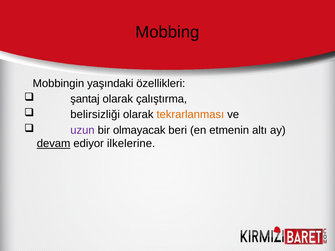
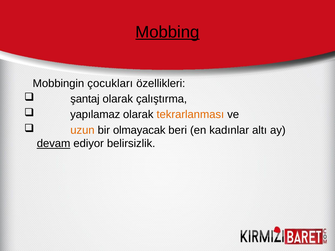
Mobbing underline: none -> present (167, 32)
yaşındaki: yaşındaki -> çocukları (110, 83)
belirsizliği: belirsizliği -> yapılamaz (95, 115)
uzun colour: purple -> orange (82, 130)
etmenin: etmenin -> kadınlar (229, 130)
ilkelerine: ilkelerine -> belirsizlik (131, 144)
